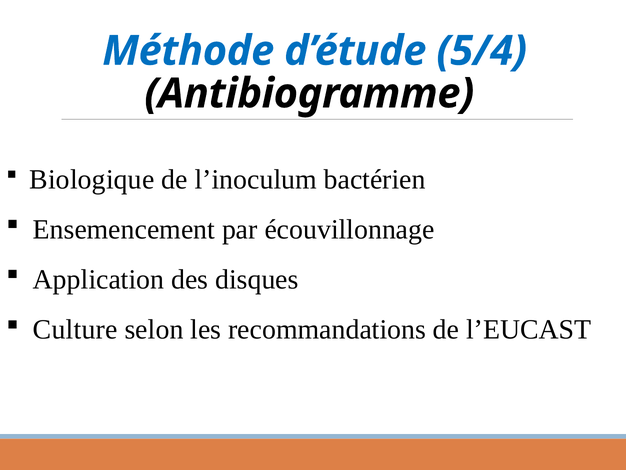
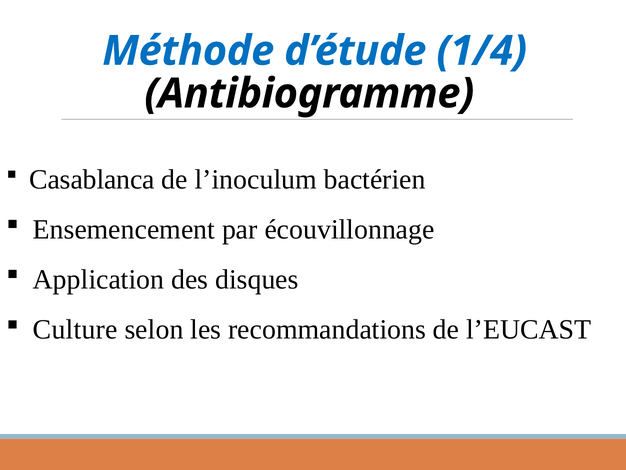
5/4: 5/4 -> 1/4 (482, 51)
Biologique: Biologique -> Casablanca (92, 179)
